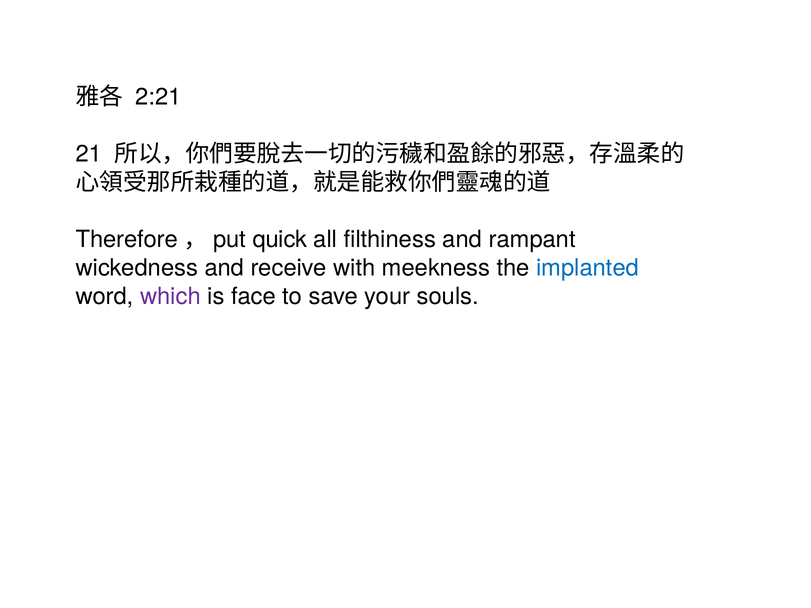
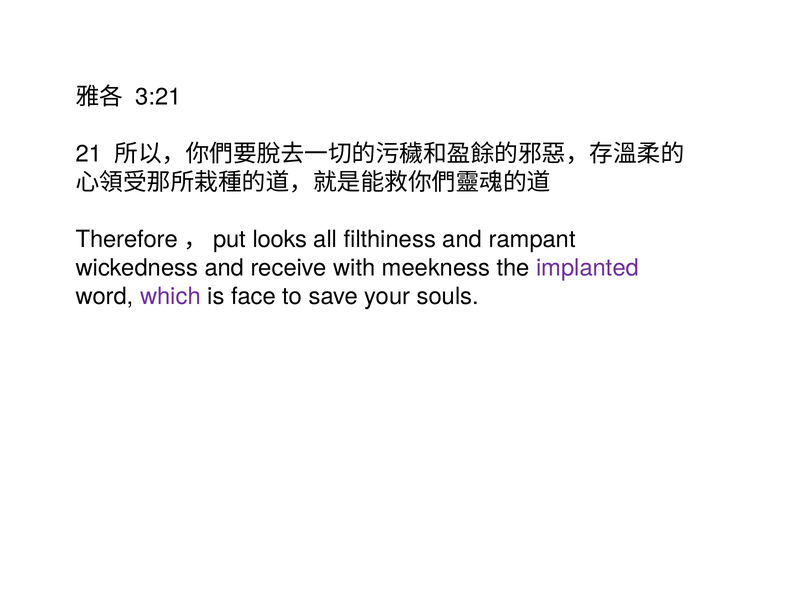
2:21: 2:21 -> 3:21 (159, 97)
quick: quick -> looks (280, 239)
implanted colour: blue -> purple (588, 268)
